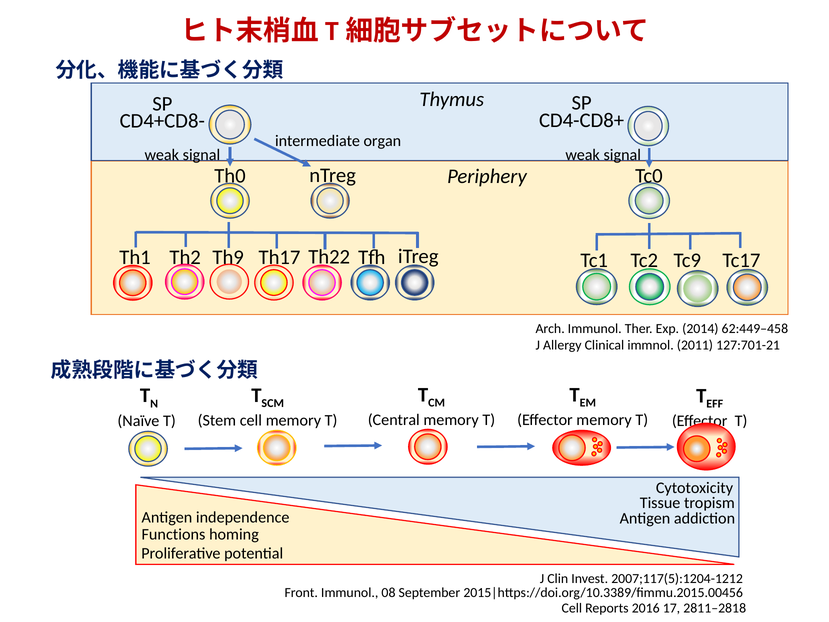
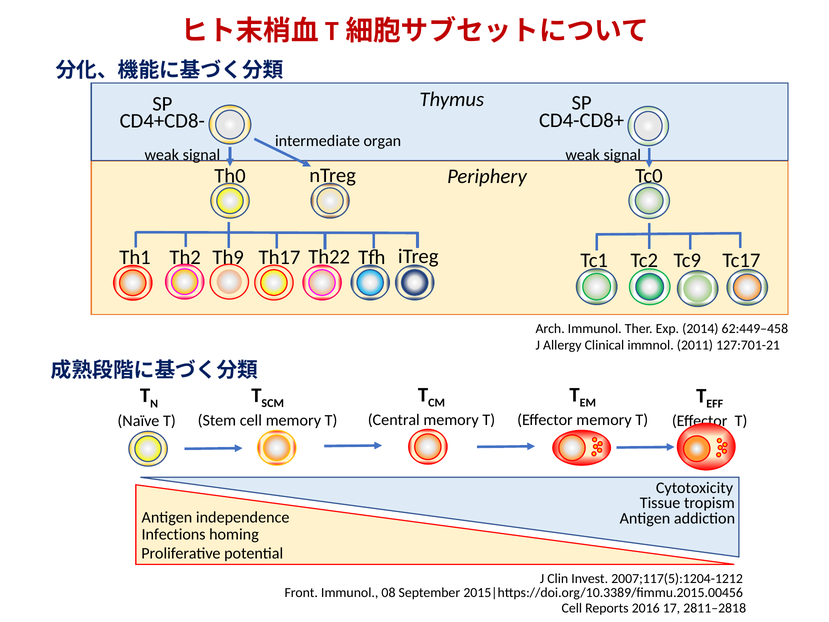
Functions: Functions -> Infections (174, 534)
